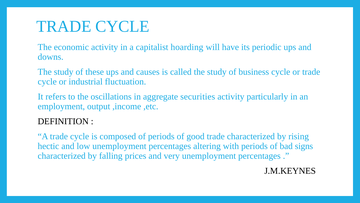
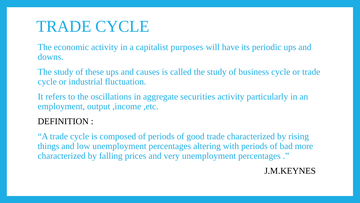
hoarding: hoarding -> purposes (187, 47)
hectic: hectic -> things (48, 146)
signs: signs -> more (304, 146)
